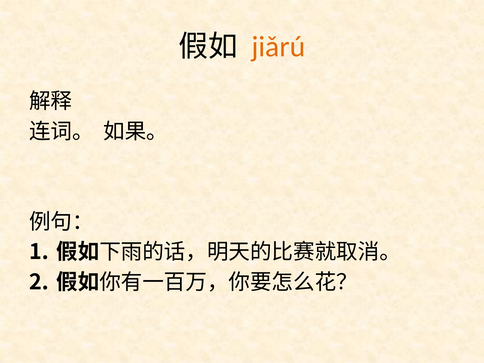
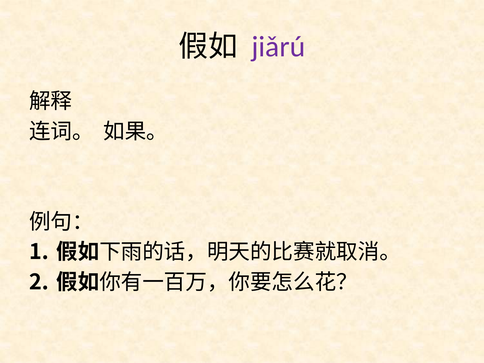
jiǎrú colour: orange -> purple (278, 47)
